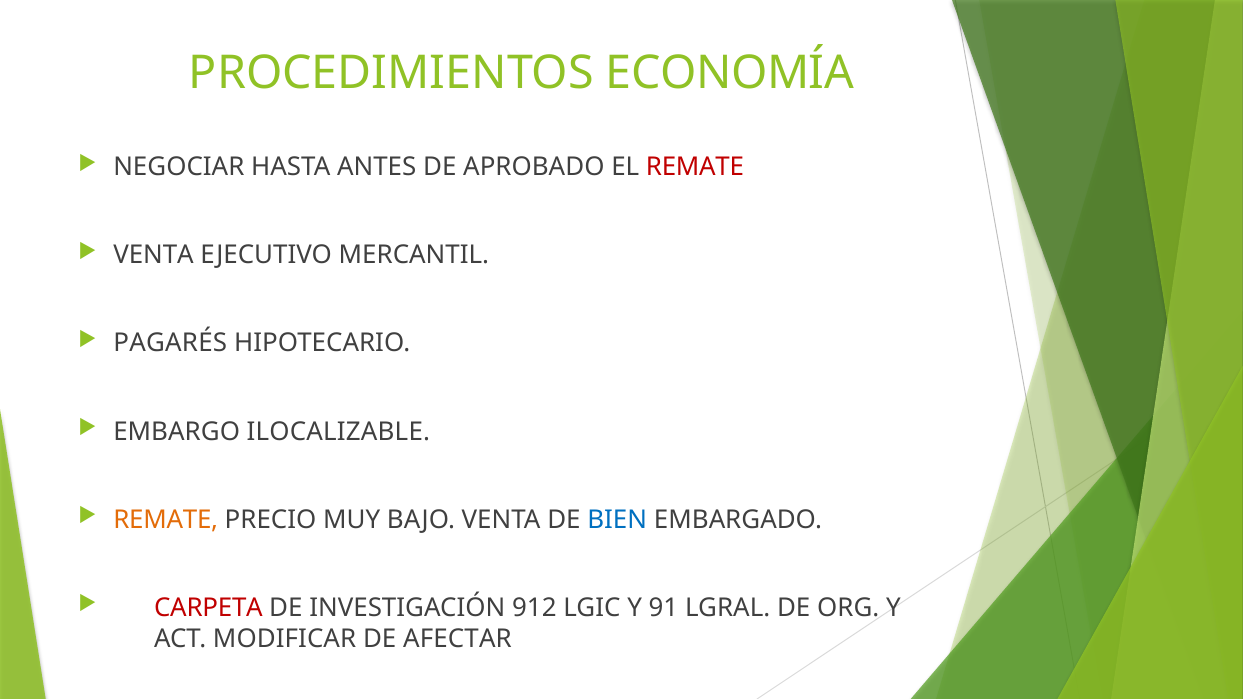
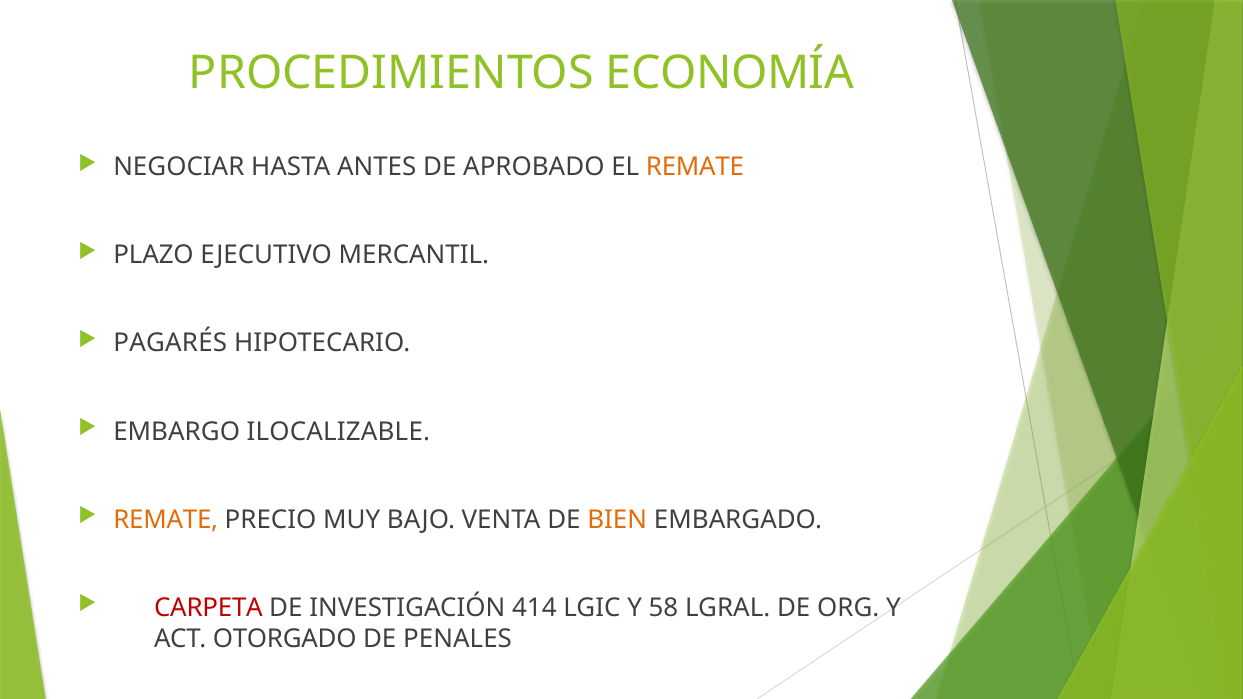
REMATE colour: red -> orange (695, 167)
VENTA: VENTA -> PLAZO (154, 255)
BIEN colour: blue -> orange (617, 520)
912: 912 -> 414 (534, 608)
91: 91 -> 58 (664, 608)
MODIFICAR: MODIFICAR -> OTORGADO (285, 639)
AFECTAR: AFECTAR -> PENALES (458, 639)
